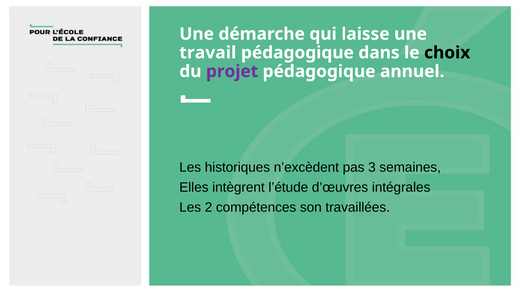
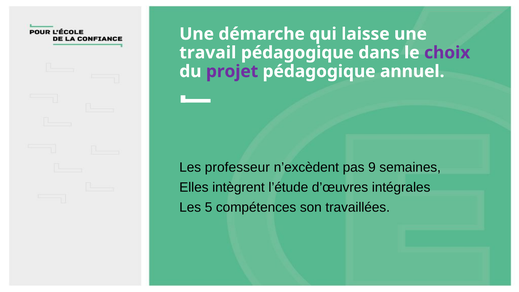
choix colour: black -> purple (447, 53)
historiques: historiques -> professeur (237, 167)
3: 3 -> 9 (372, 167)
2: 2 -> 5 (209, 207)
